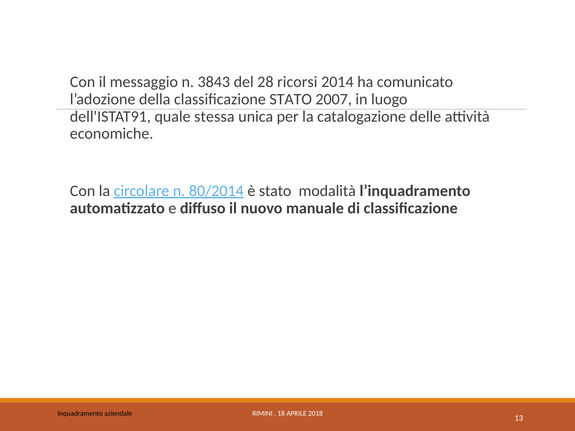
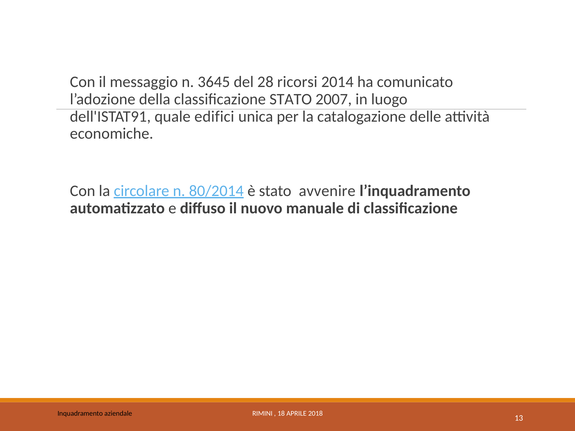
3843: 3843 -> 3645 (214, 82)
stessa: stessa -> edifici (214, 116)
modalità: modalità -> avvenire (327, 191)
